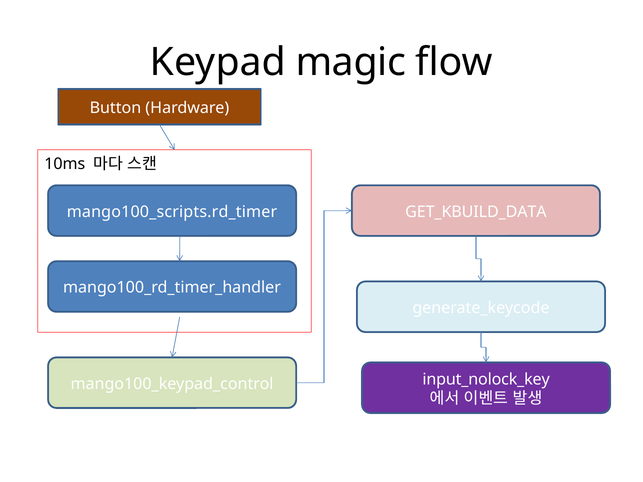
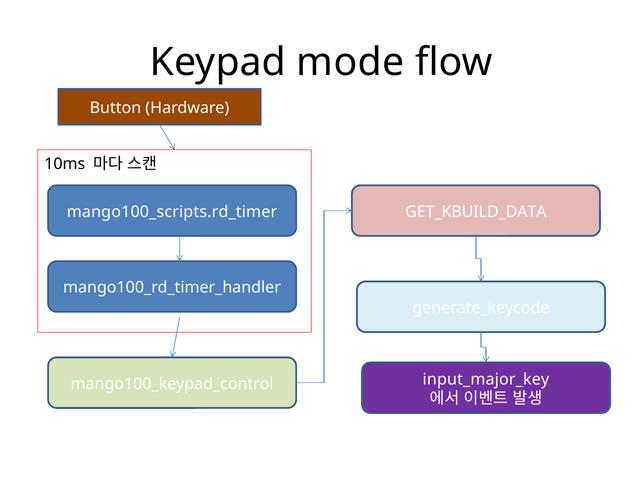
magic: magic -> mode (350, 62)
input_nolock_key: input_nolock_key -> input_major_key (486, 379)
